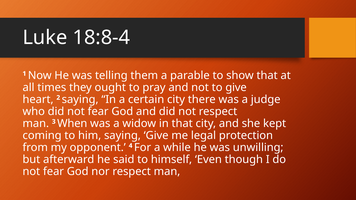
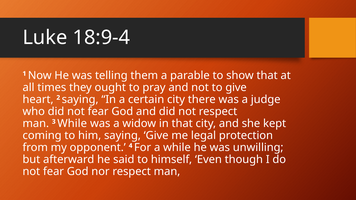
18:8-4: 18:8-4 -> 18:9-4 (101, 38)
3 When: When -> While (72, 124)
